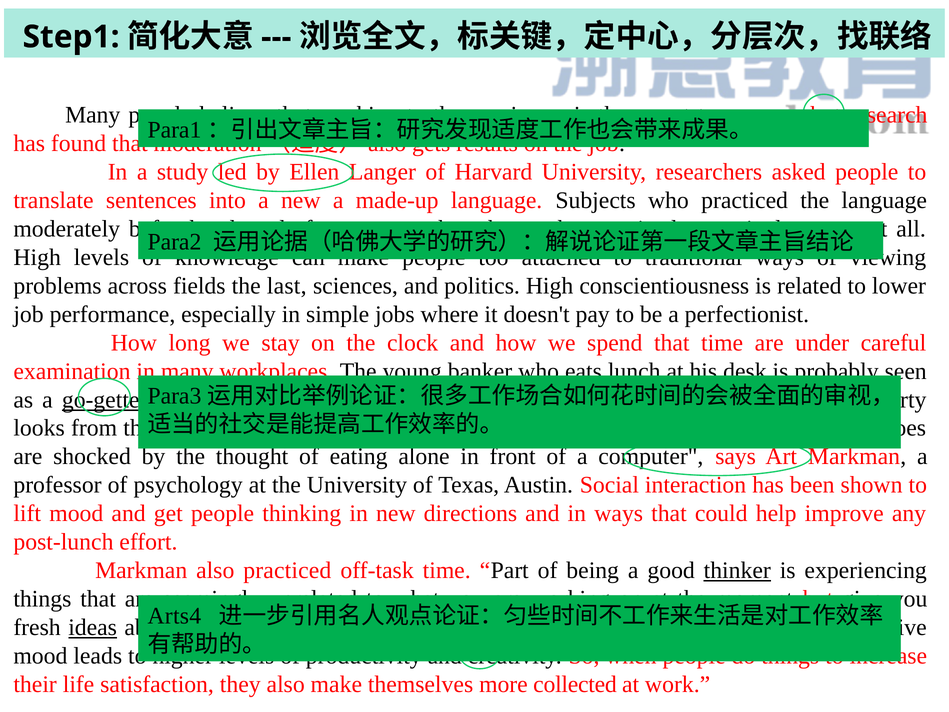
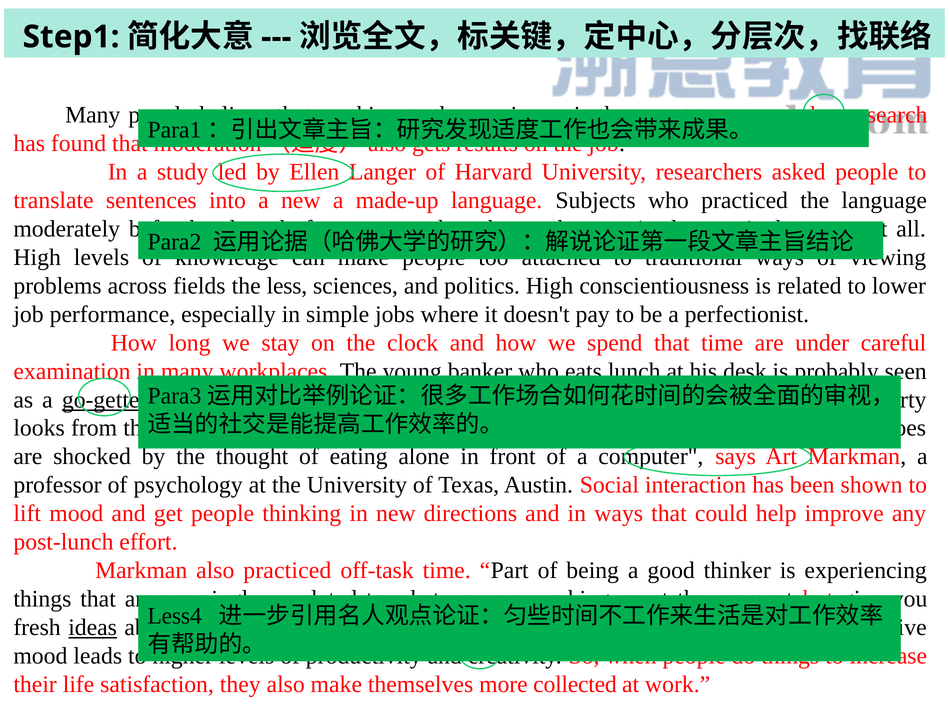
last: last -> less (287, 286)
thinker underline: present -> none (737, 570)
Arts4: Arts4 -> Less4 (175, 616)
